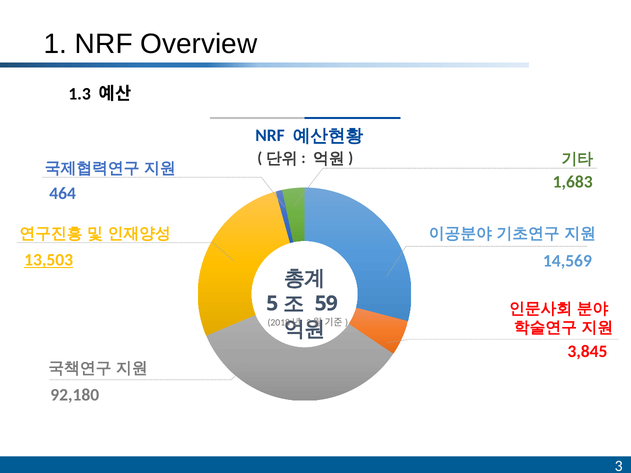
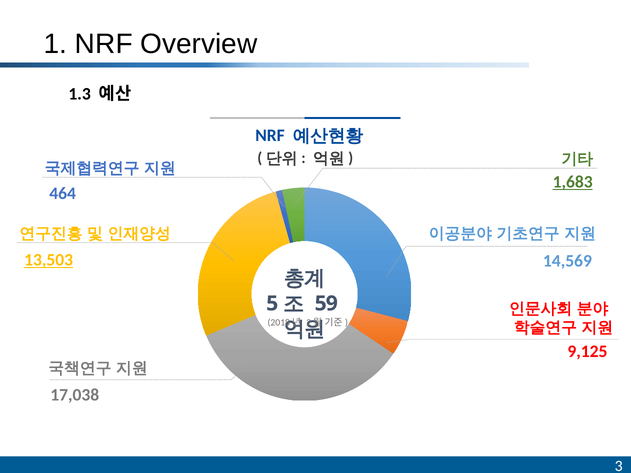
1,683 underline: none -> present (573, 182)
3,845: 3,845 -> 9,125 (587, 352)
92,180: 92,180 -> 17,038 (75, 395)
